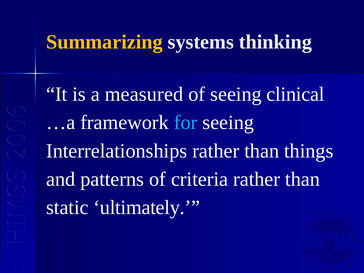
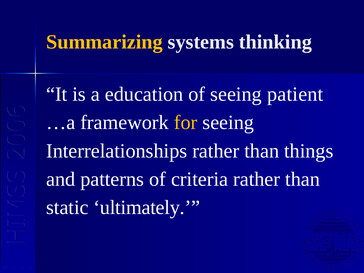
measured: measured -> education (144, 94)
clinical: clinical -> patient (295, 94)
for colour: light blue -> yellow (186, 123)
